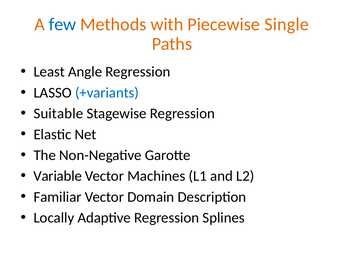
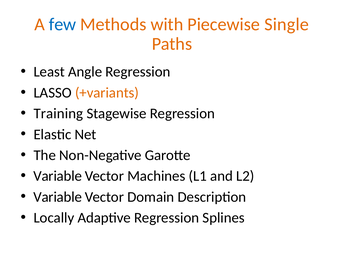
+variants colour: blue -> orange (107, 93)
Suitable: Suitable -> Training (58, 114)
Familiar: Familiar -> Variable (58, 197)
